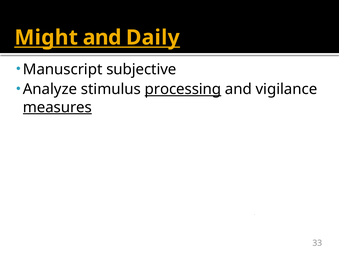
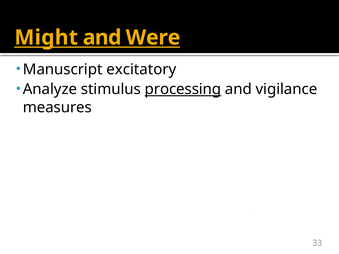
Daily: Daily -> Were (153, 38)
subjective: subjective -> excitatory (141, 69)
measures underline: present -> none (57, 107)
